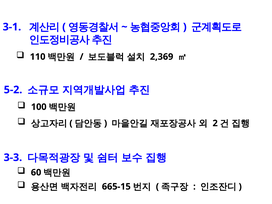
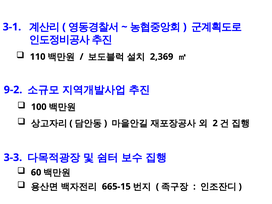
5-2: 5-2 -> 9-2 (13, 90)
